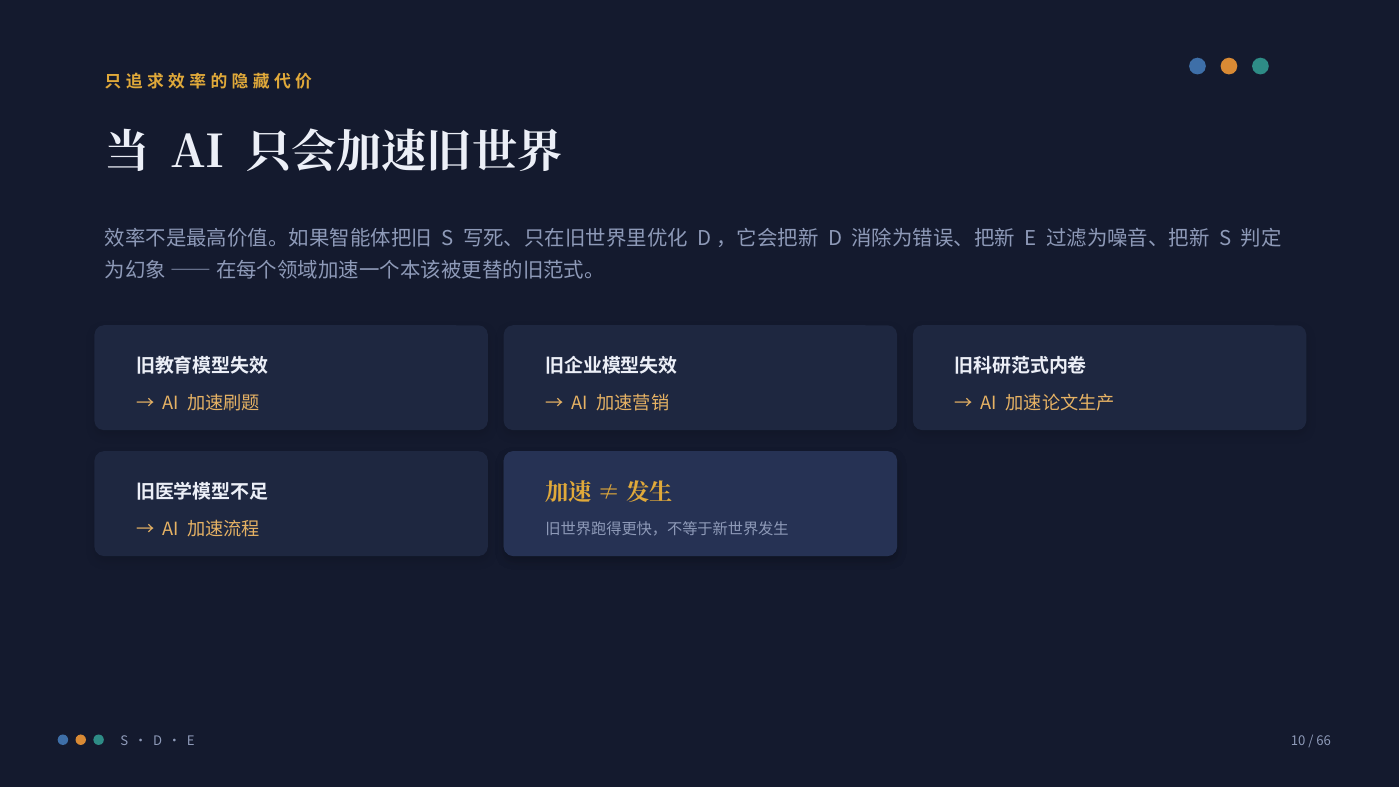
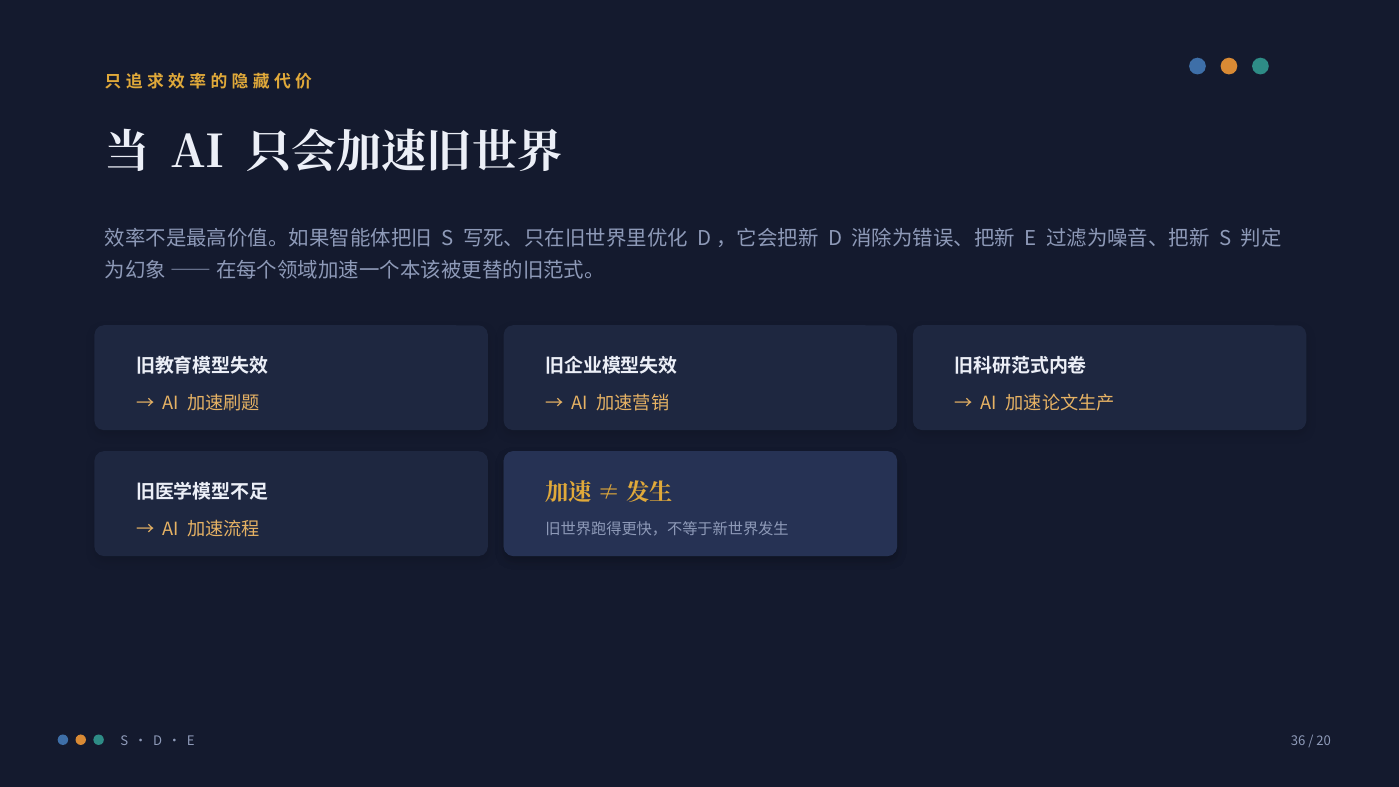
10: 10 -> 36 (1298, 741)
66: 66 -> 20 (1324, 741)
